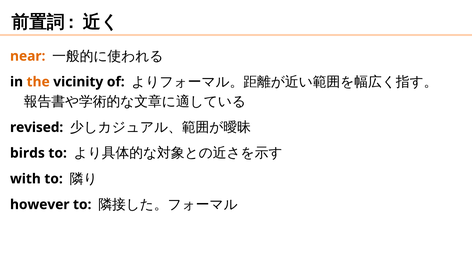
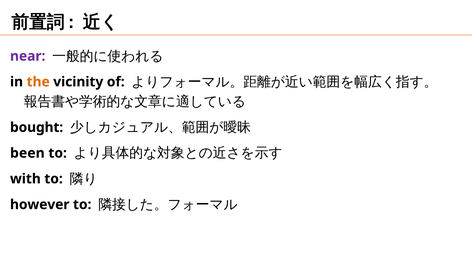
near colour: orange -> purple (28, 56)
revised: revised -> bought (37, 127)
birds: birds -> been (27, 153)
